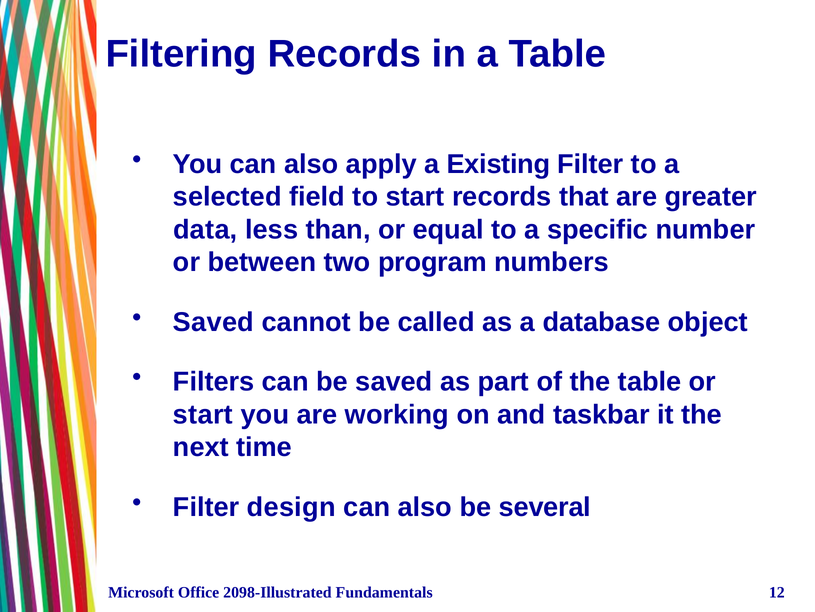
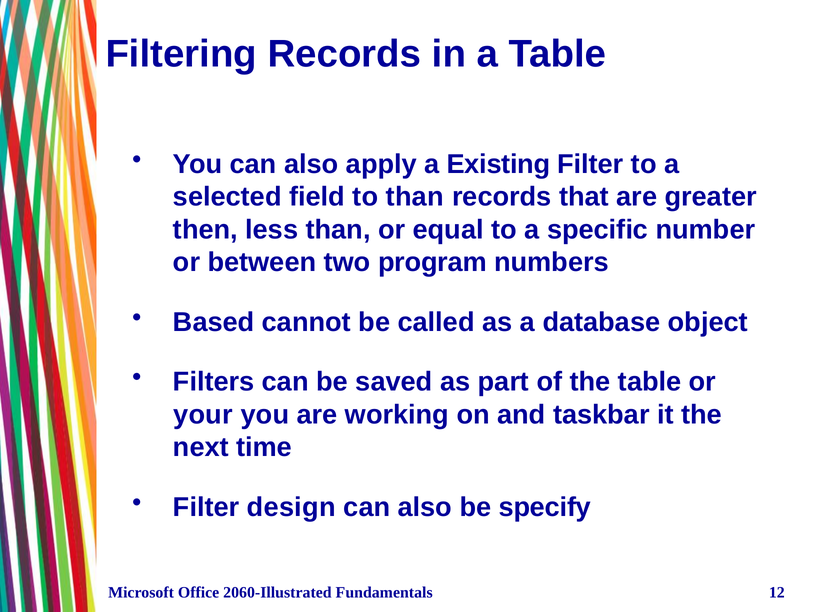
to start: start -> than (415, 197)
data: data -> then (205, 229)
Saved: Saved -> Based (214, 322)
start: start -> your (203, 414)
several: several -> specify (545, 506)
2098-Illustrated: 2098-Illustrated -> 2060-Illustrated (277, 592)
